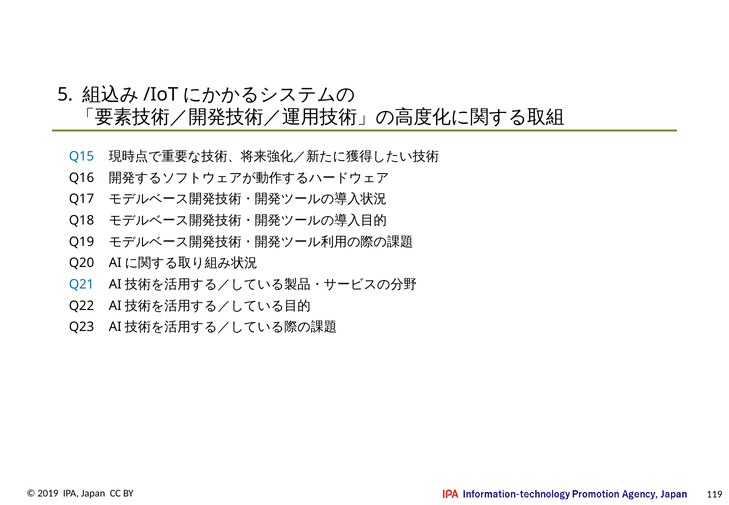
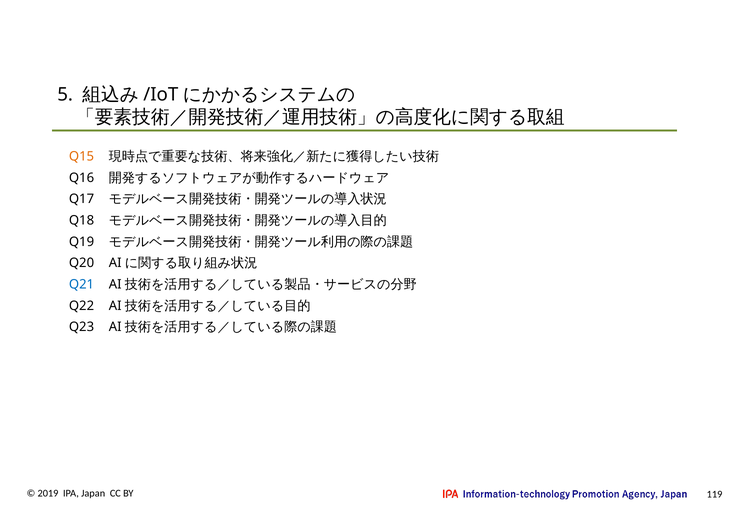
Q15 colour: blue -> orange (82, 156)
